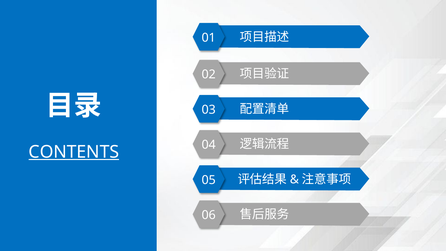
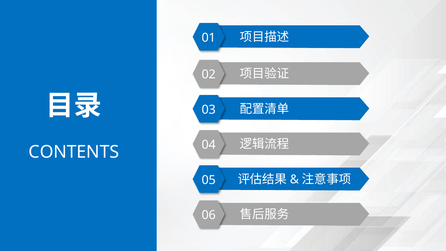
CONTENTS underline: present -> none (74, 152)
